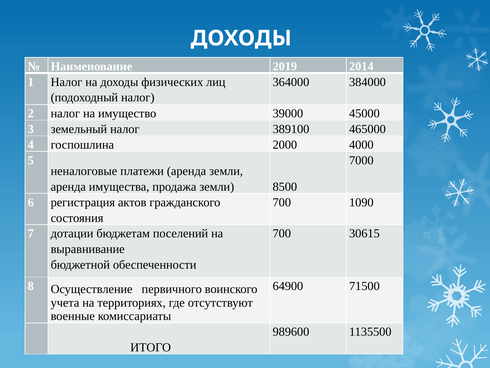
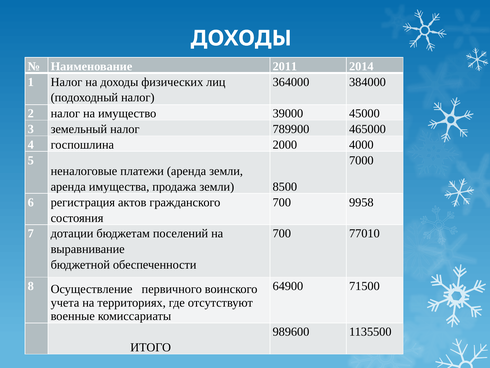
2019: 2019 -> 2011 (285, 66)
389100: 389100 -> 789900 (291, 129)
1090: 1090 -> 9958 (361, 202)
30615: 30615 -> 77010 (364, 233)
